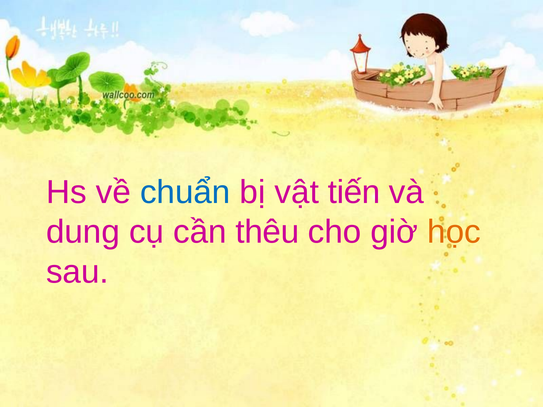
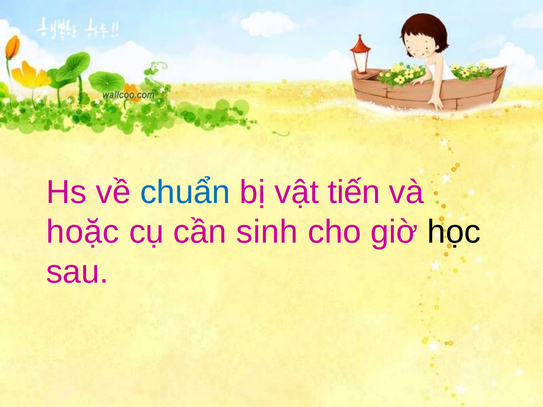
dung: dung -> hoặc (83, 232)
thêu: thêu -> sinh (267, 232)
học colour: orange -> black (454, 232)
